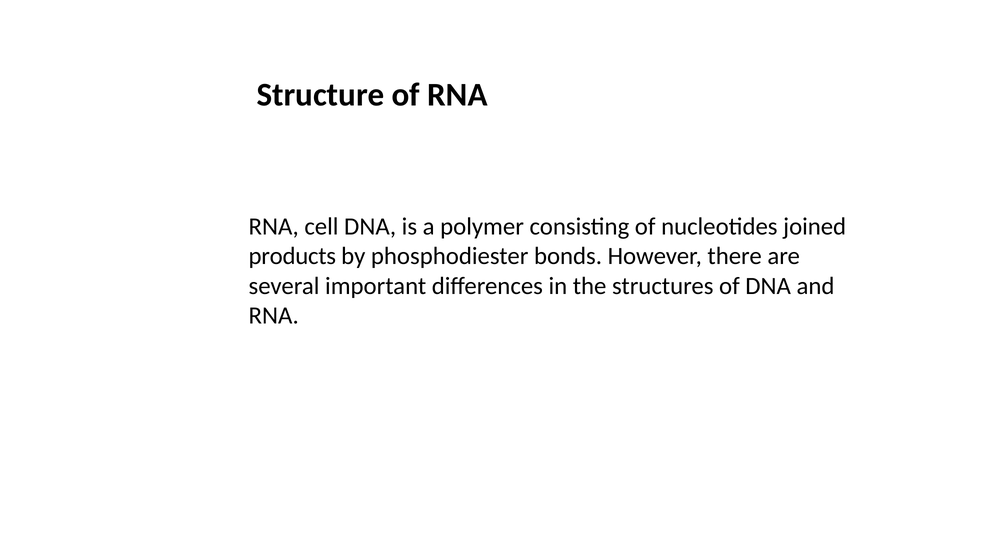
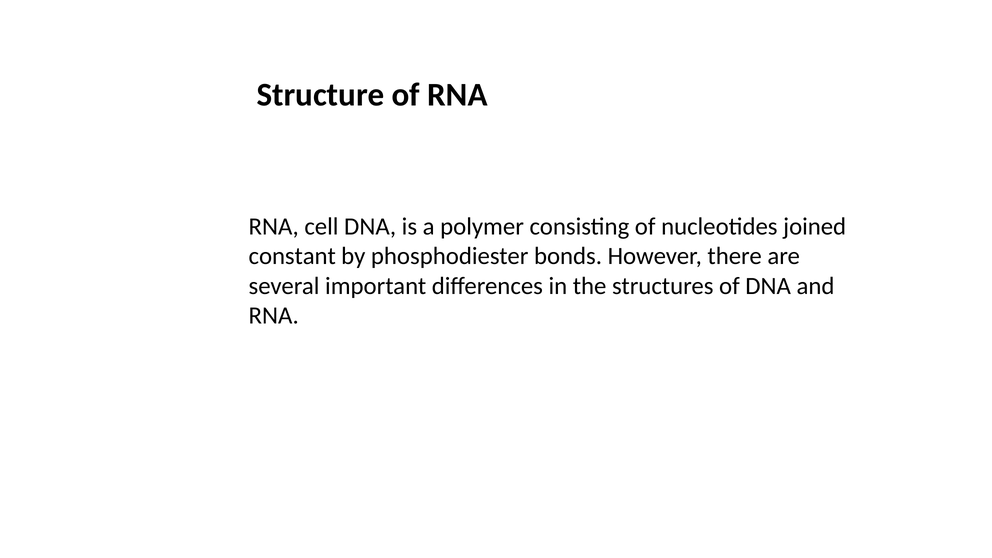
products: products -> constant (292, 256)
